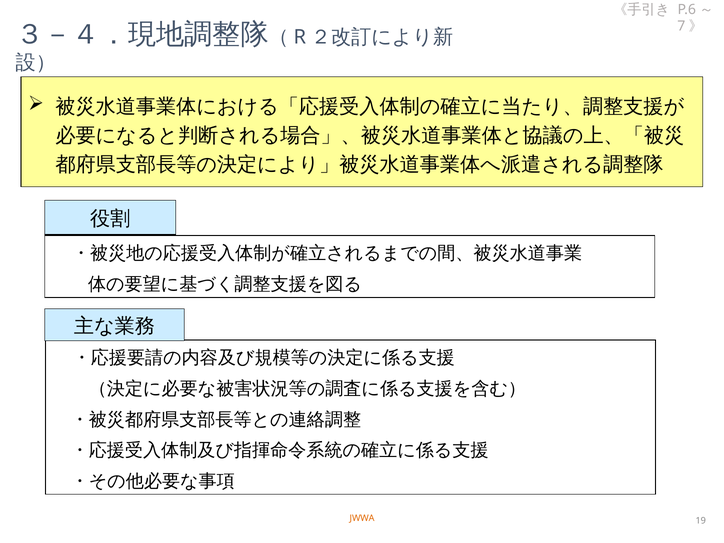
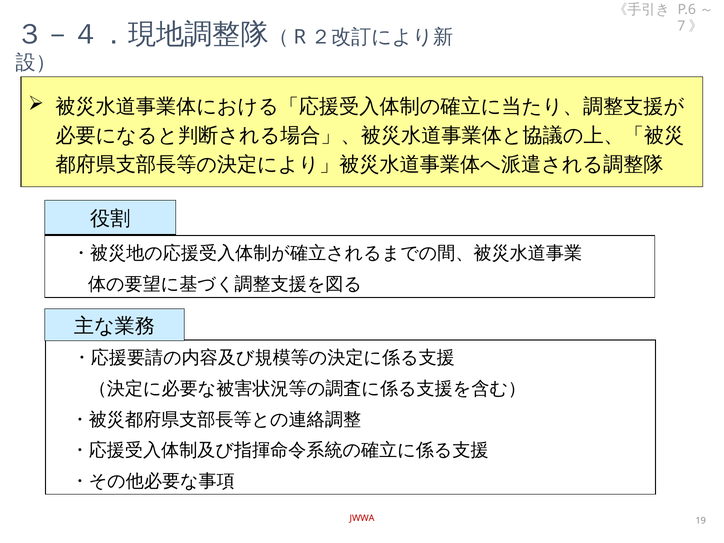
JWWA colour: orange -> red (362, 518)
